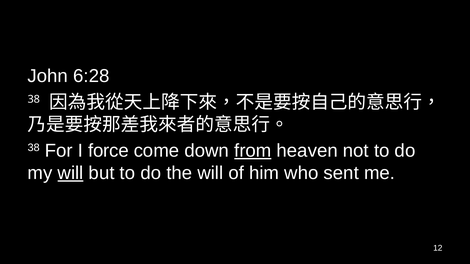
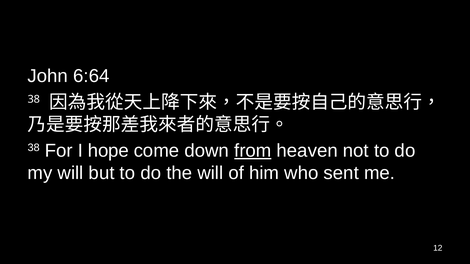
6:28: 6:28 -> 6:64 (91, 76)
force: force -> hope (108, 151)
will underline: present -> none (71, 173)
